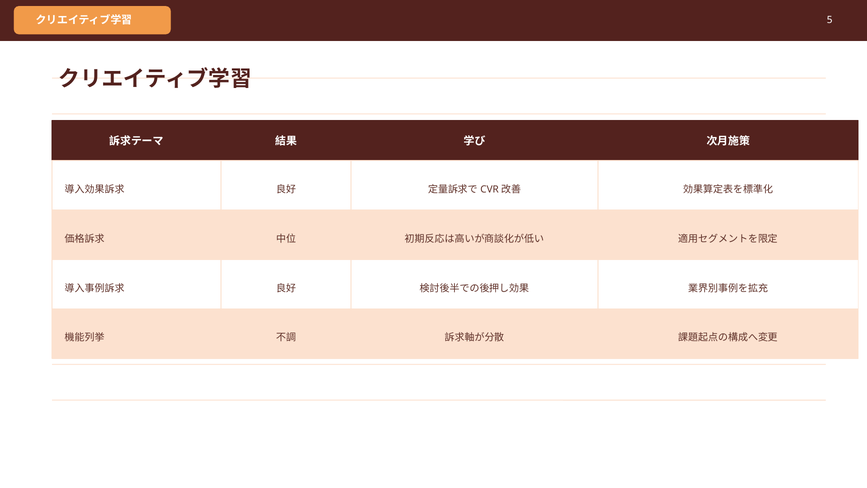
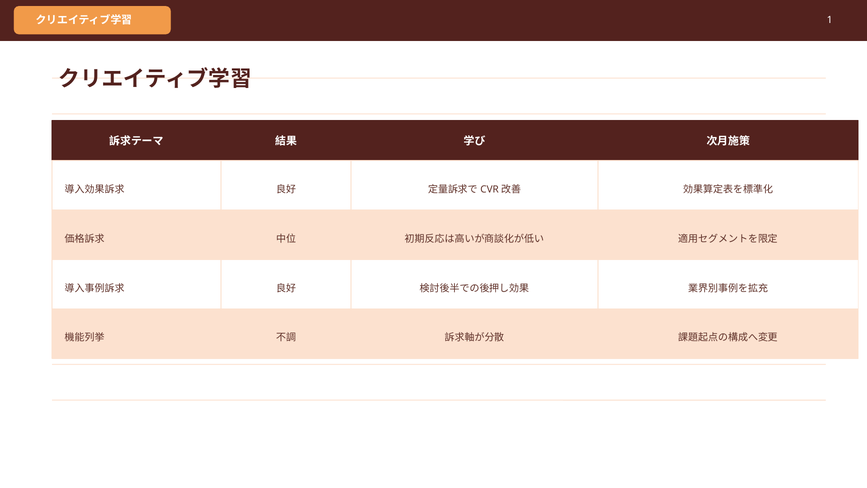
5: 5 -> 1 (830, 20)
